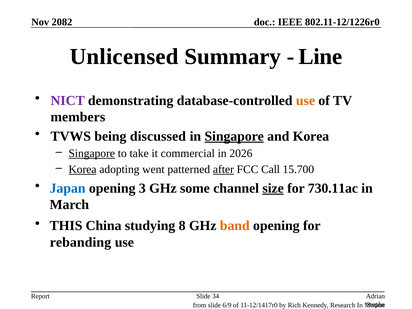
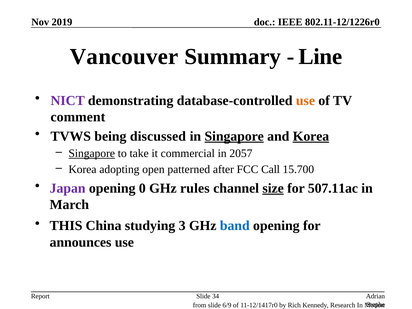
2082: 2082 -> 2019 (62, 22)
Unlicensed: Unlicensed -> Vancouver (124, 57)
members: members -> comment (78, 117)
Korea underline: none -> present (311, 136)
2026: 2026 -> 2057 (241, 153)
Korea underline: present -> none (83, 170)
went: went -> open (153, 170)
after underline: present -> none (223, 170)
Japan colour: blue -> purple (68, 188)
3: 3 -> 0 (142, 188)
some: some -> rules (195, 188)
730.11ac: 730.11ac -> 507.11ac (333, 188)
8: 8 -> 3 (182, 226)
band colour: orange -> blue (235, 226)
rebanding: rebanding -> announces (81, 242)
